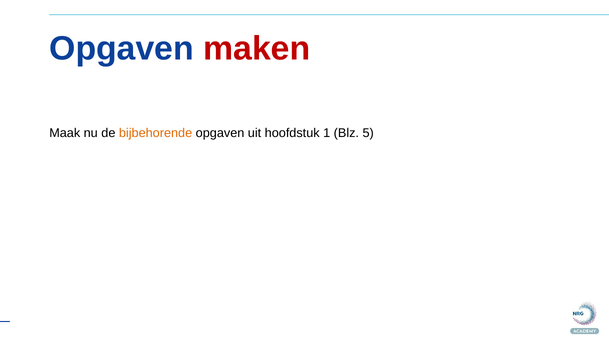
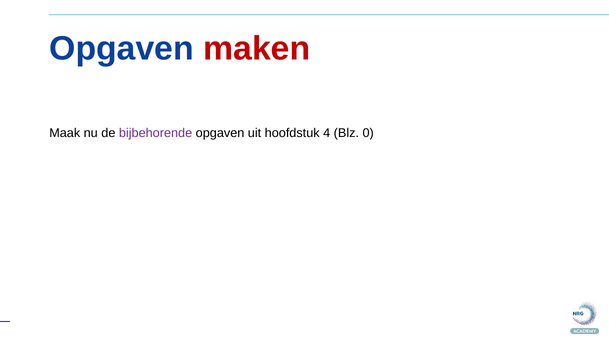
bijbehorende colour: orange -> purple (156, 133)
1: 1 -> 4 (327, 133)
5: 5 -> 0 (368, 133)
